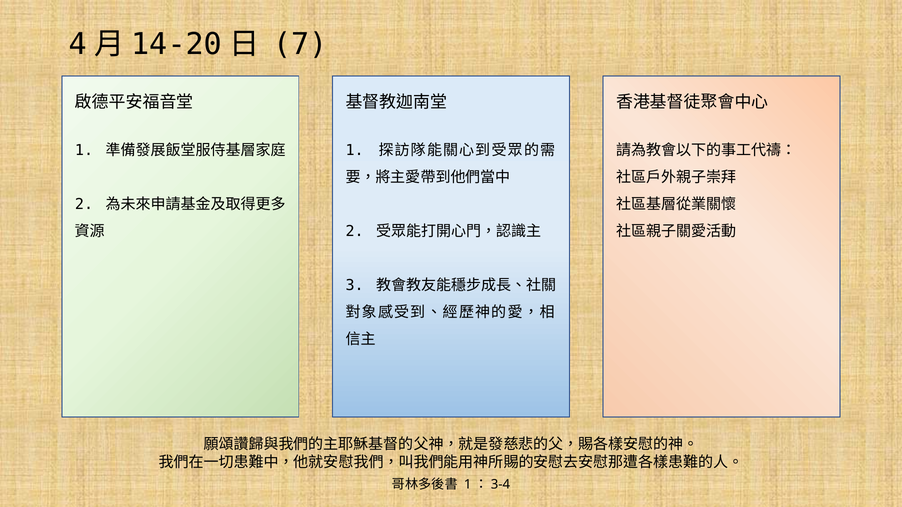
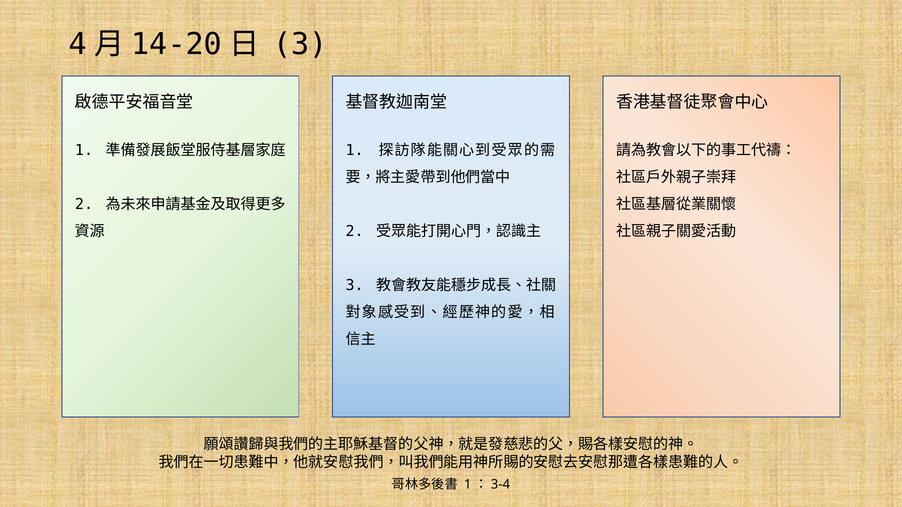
7: 7 -> 3 (300, 44)
